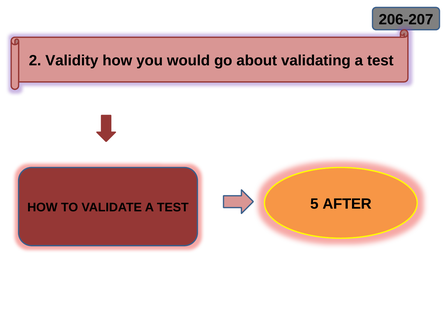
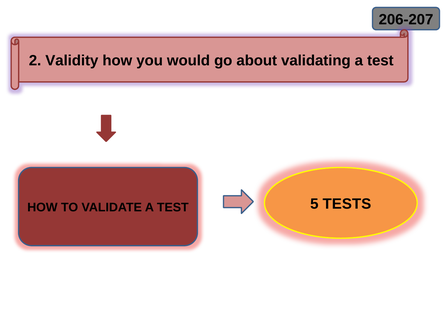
AFTER: AFTER -> TESTS (347, 204)
